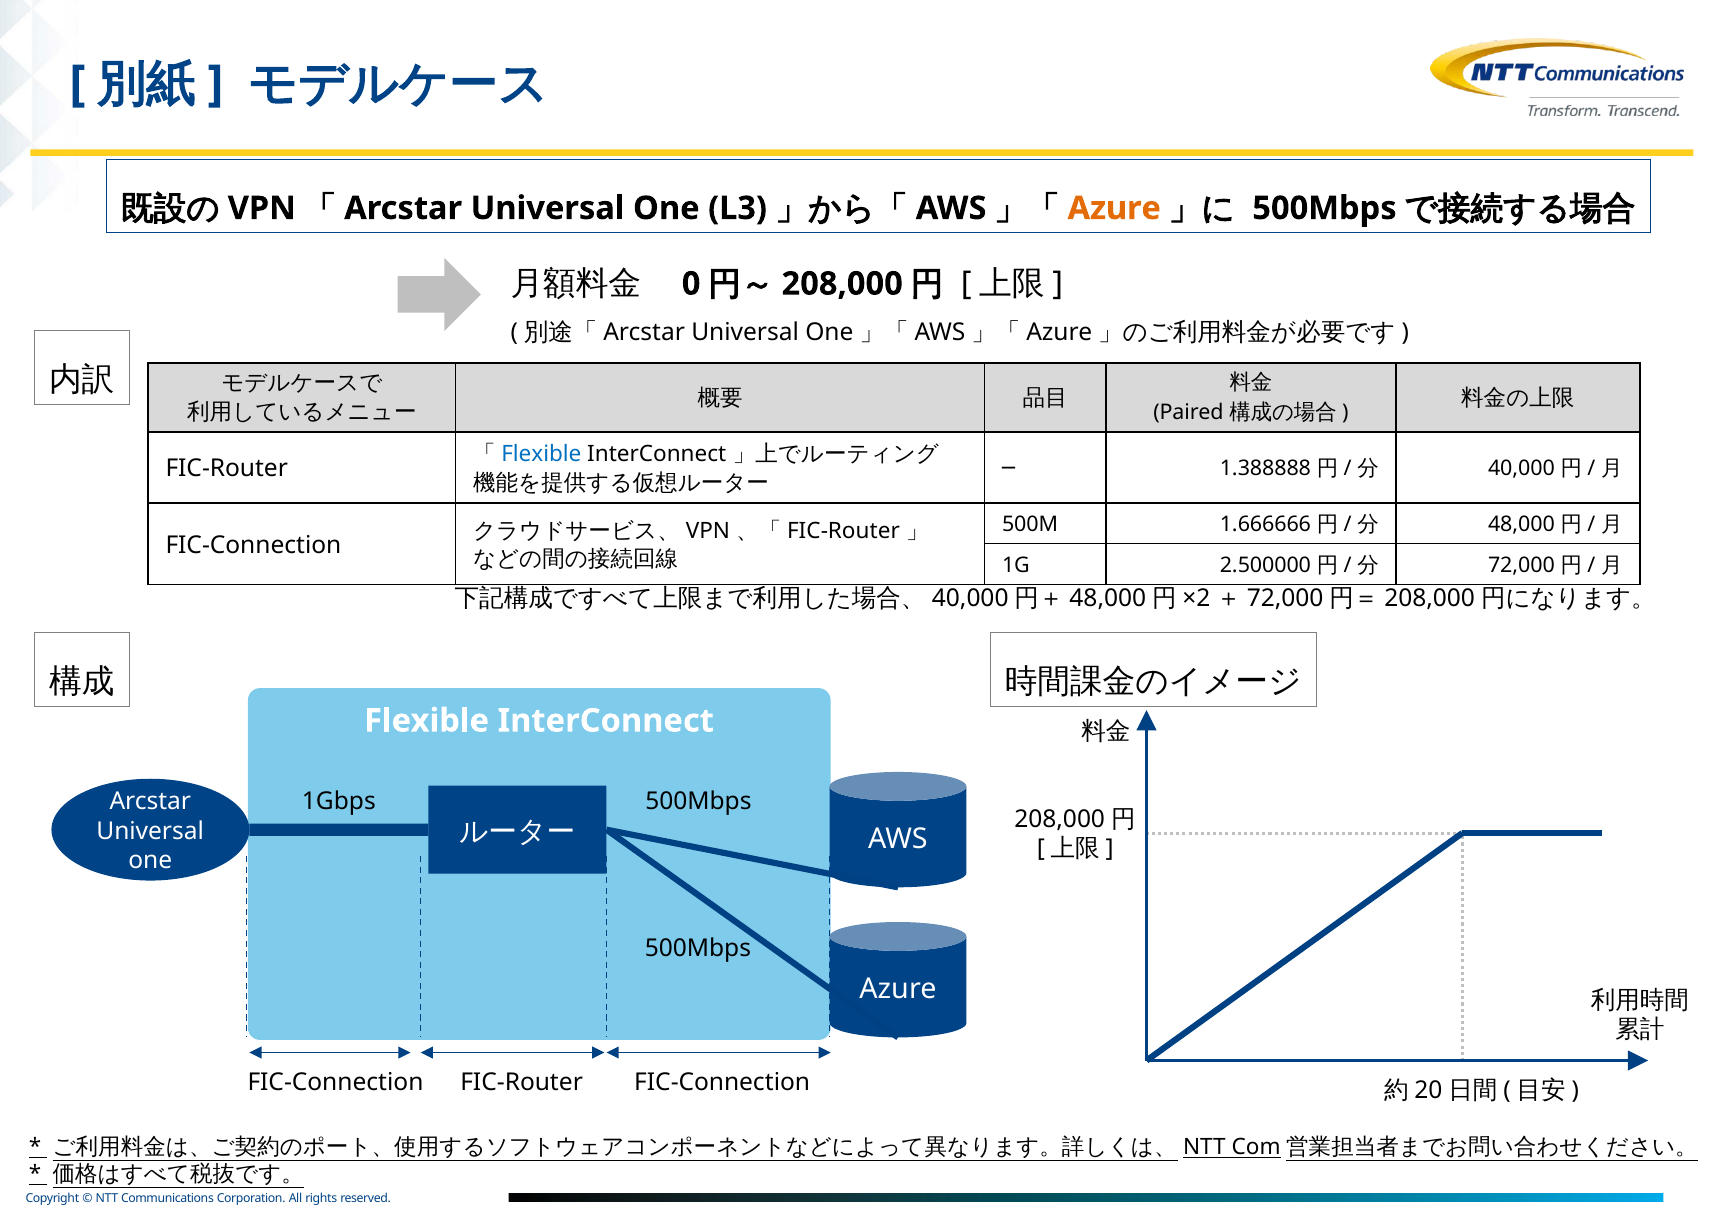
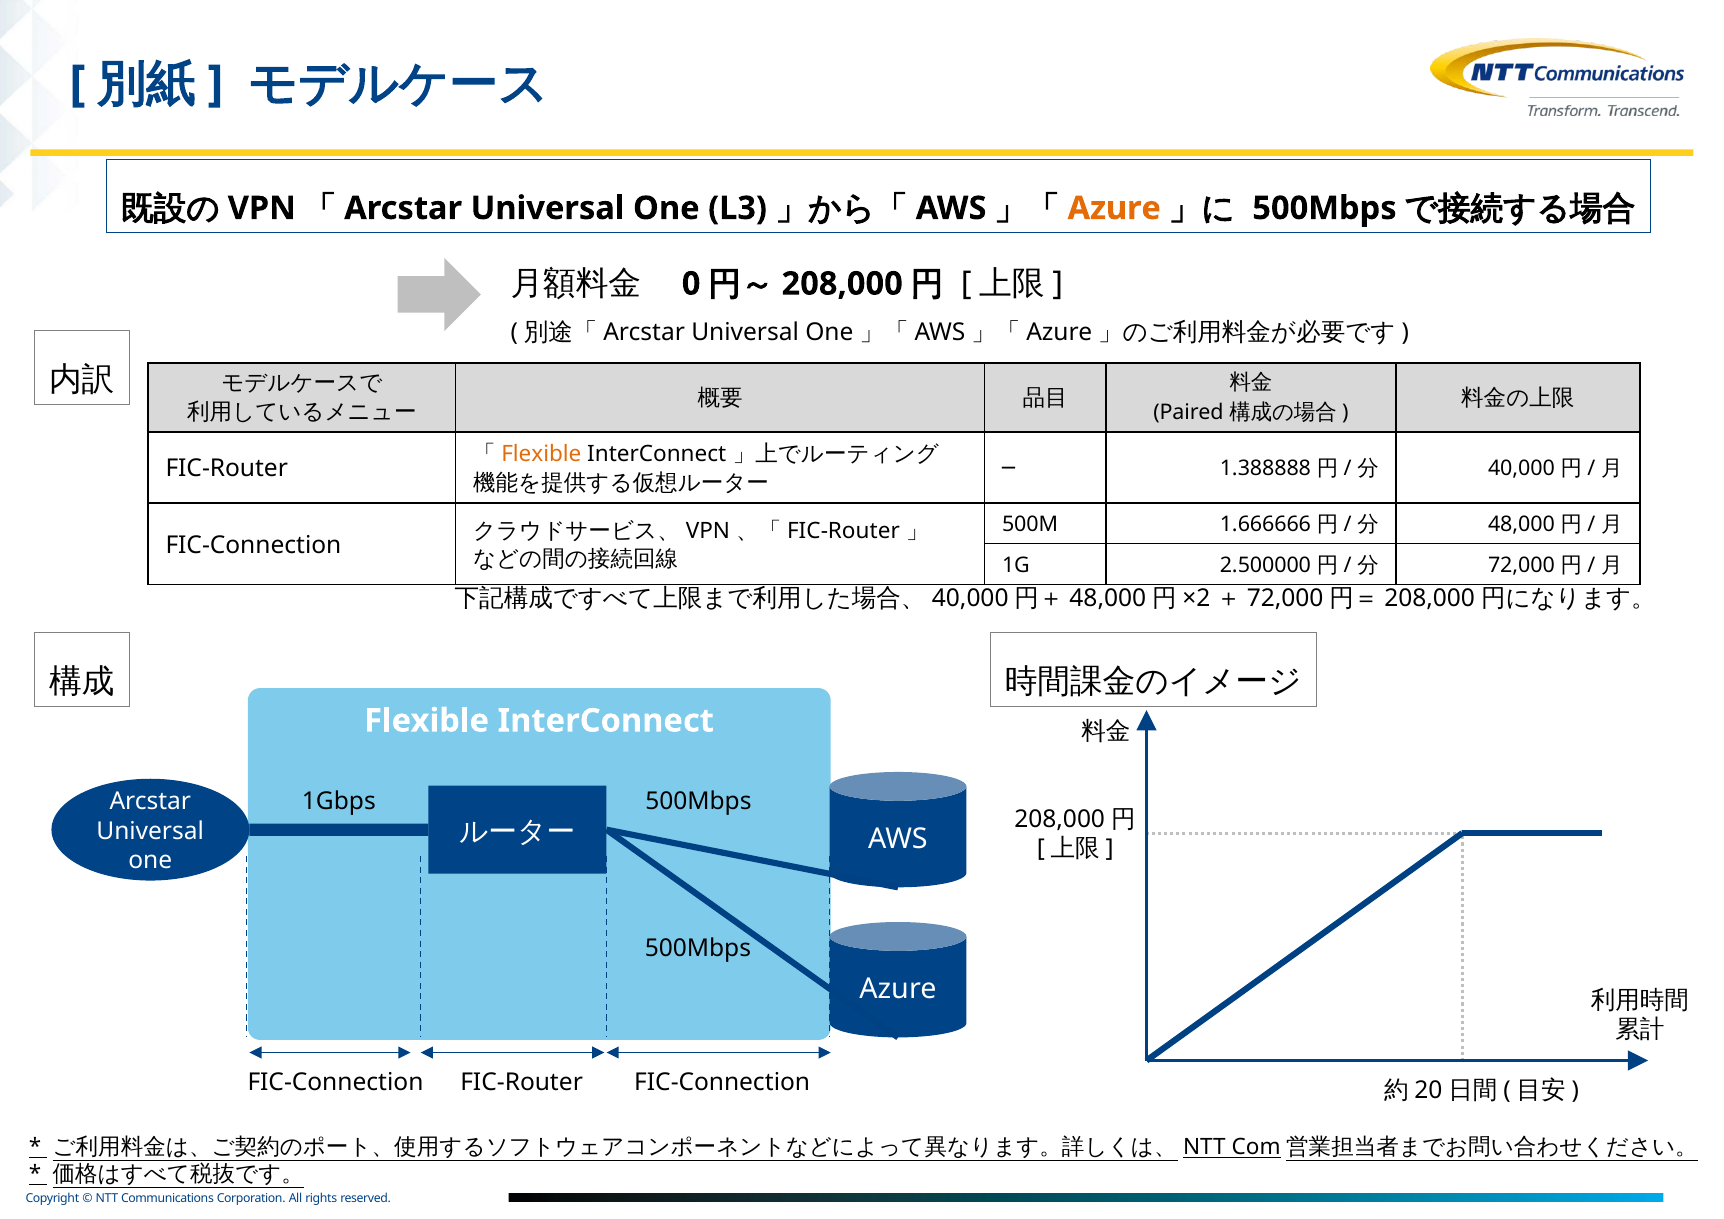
Flexible colour: blue -> orange (541, 454)
